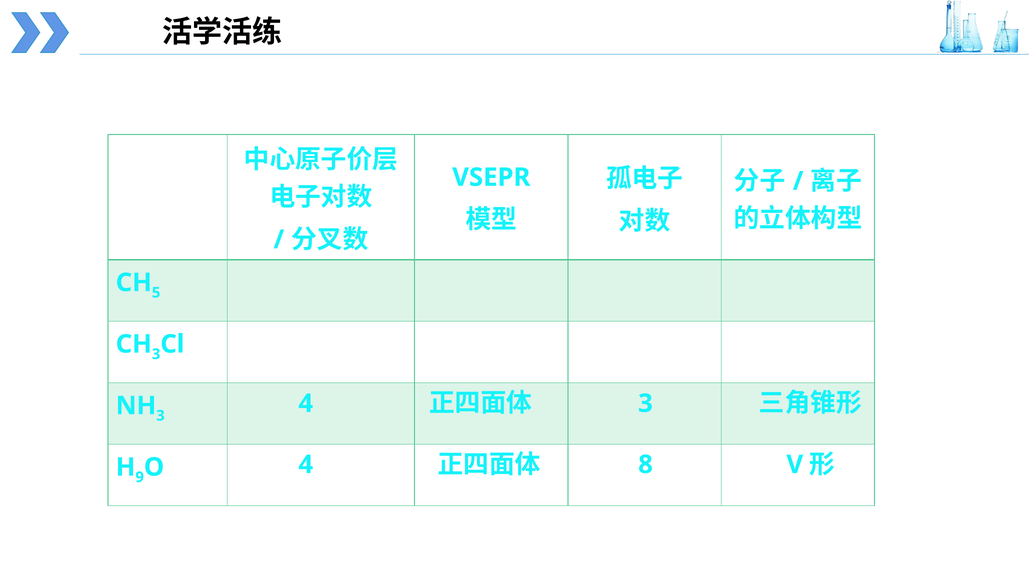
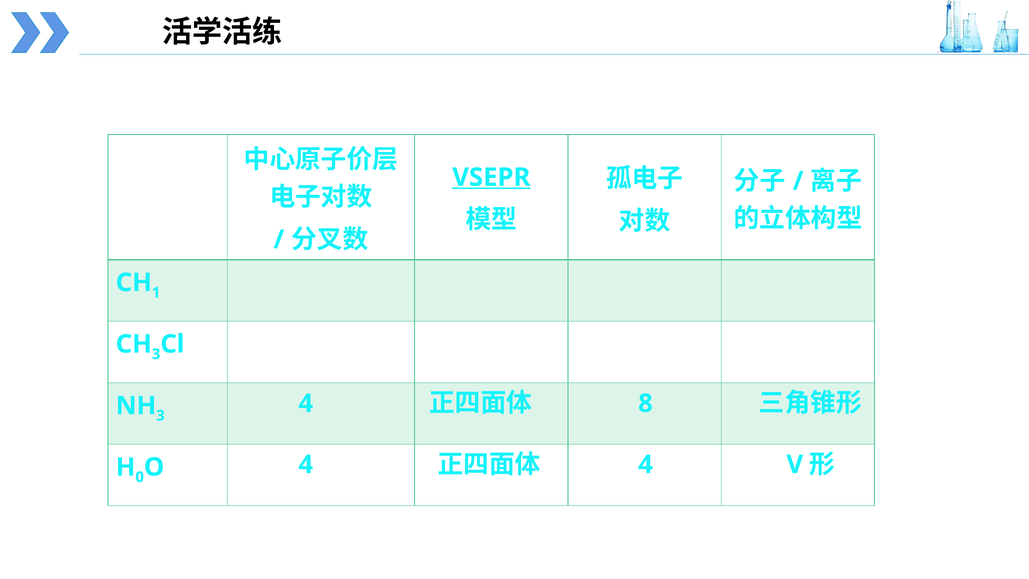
VSEPR underline: none -> present (491, 177)
5: 5 -> 1 (156, 293)
3: 3 -> 8 (646, 403)
4 8: 8 -> 4 (646, 464)
9: 9 -> 0 (140, 477)
